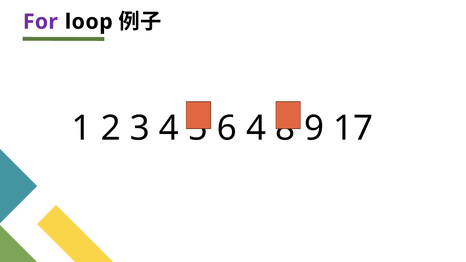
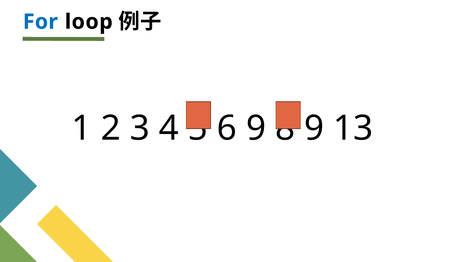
For colour: purple -> blue (40, 22)
6 4: 4 -> 9 (256, 129)
17: 17 -> 13 (353, 129)
